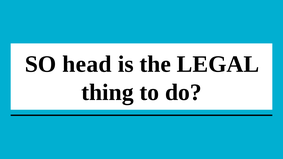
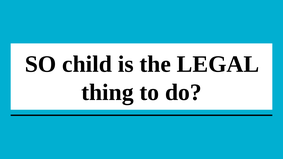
head: head -> child (87, 64)
